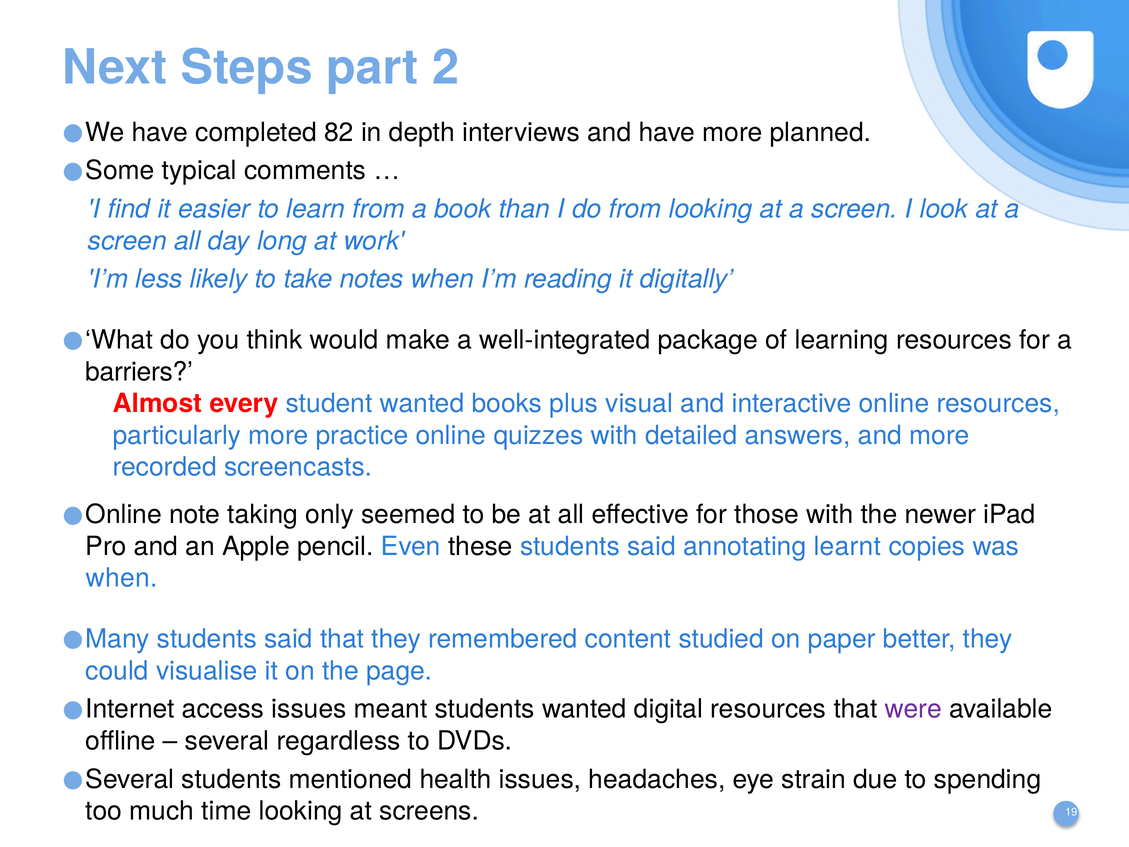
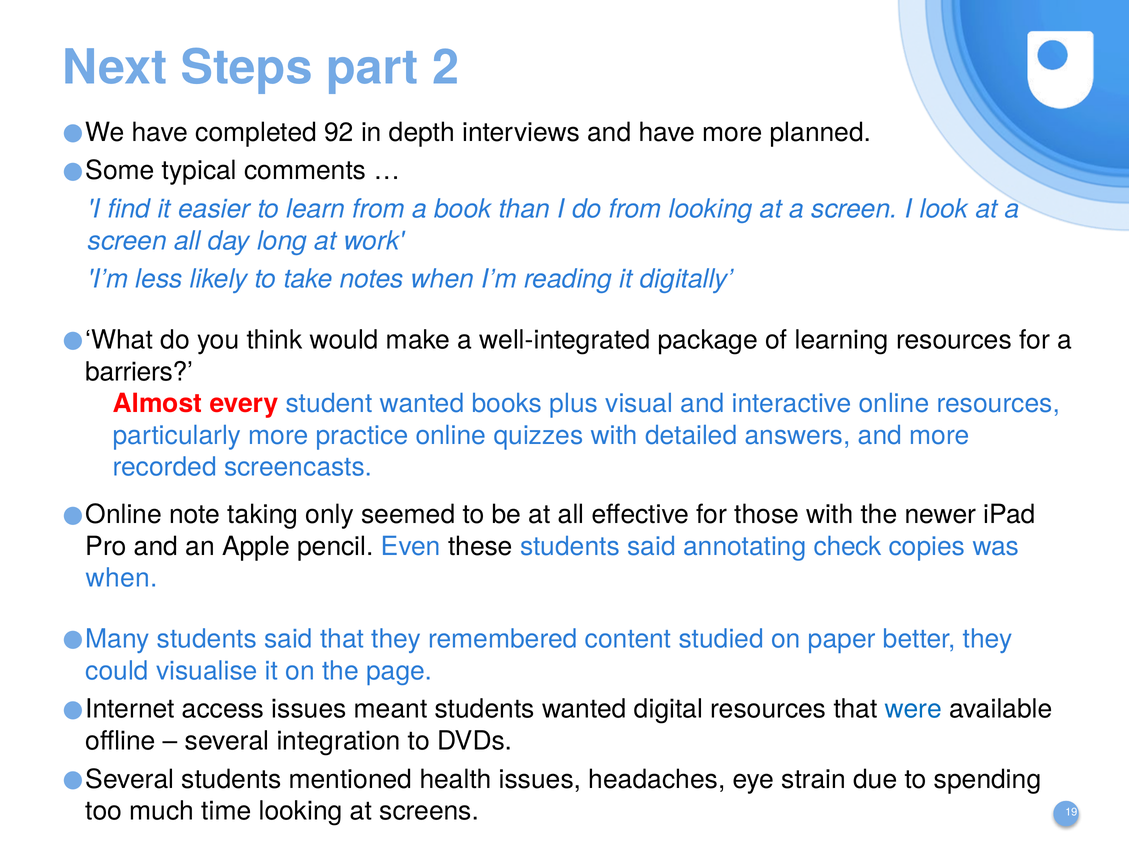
82: 82 -> 92 (339, 132)
learnt: learnt -> check (848, 547)
were colour: purple -> blue (913, 709)
regardless: regardless -> integration (339, 741)
